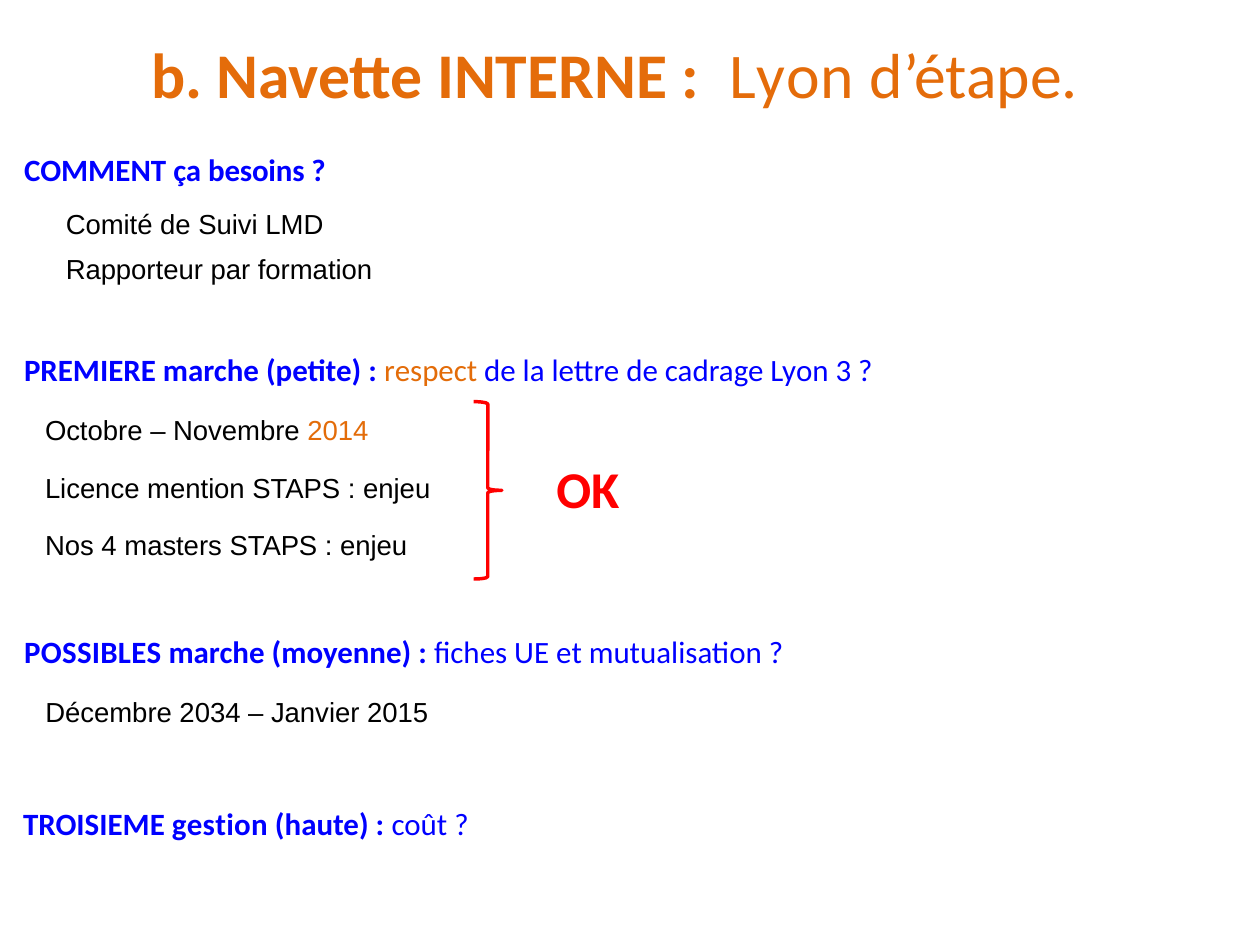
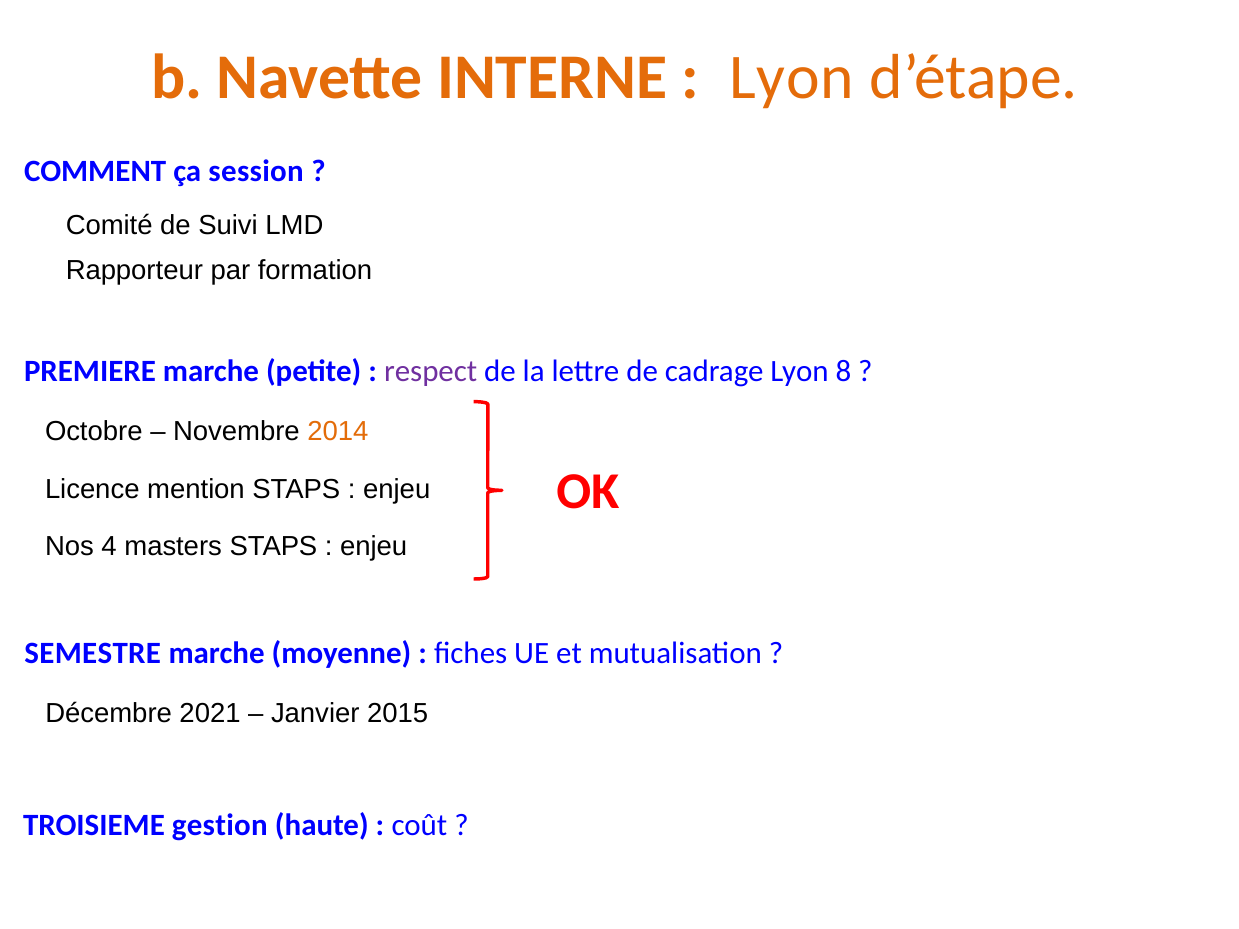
besoins: besoins -> session (256, 171)
respect colour: orange -> purple (431, 372)
3: 3 -> 8 (843, 372)
POSSIBLES: POSSIBLES -> SEMESTRE (93, 654)
2034: 2034 -> 2021 (210, 713)
